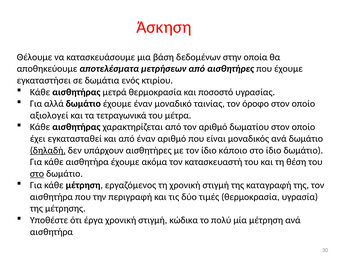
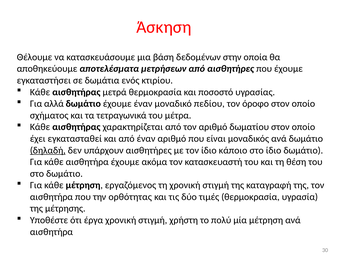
ταινίας: ταινίας -> πεδίου (209, 104)
αξιολογεί: αξιολογεί -> σχήματος (49, 115)
στο underline: present -> none (37, 173)
περιγραφή: περιγραφή -> ορθότητας (130, 197)
κώδικα: κώδικα -> χρήστη (184, 220)
